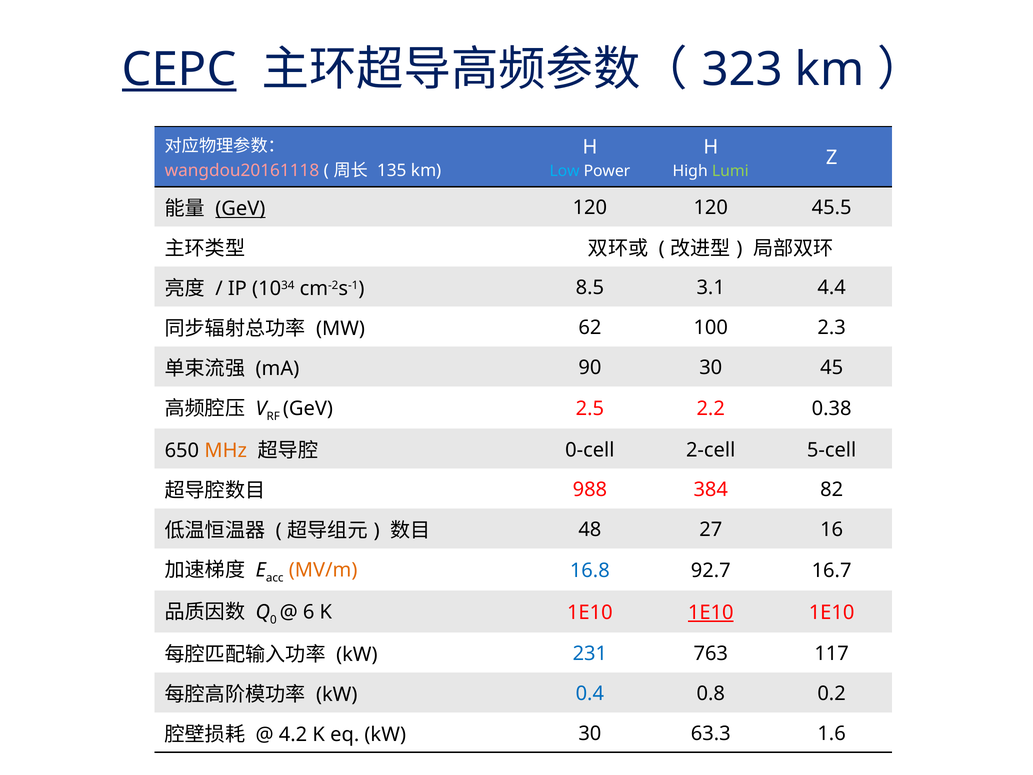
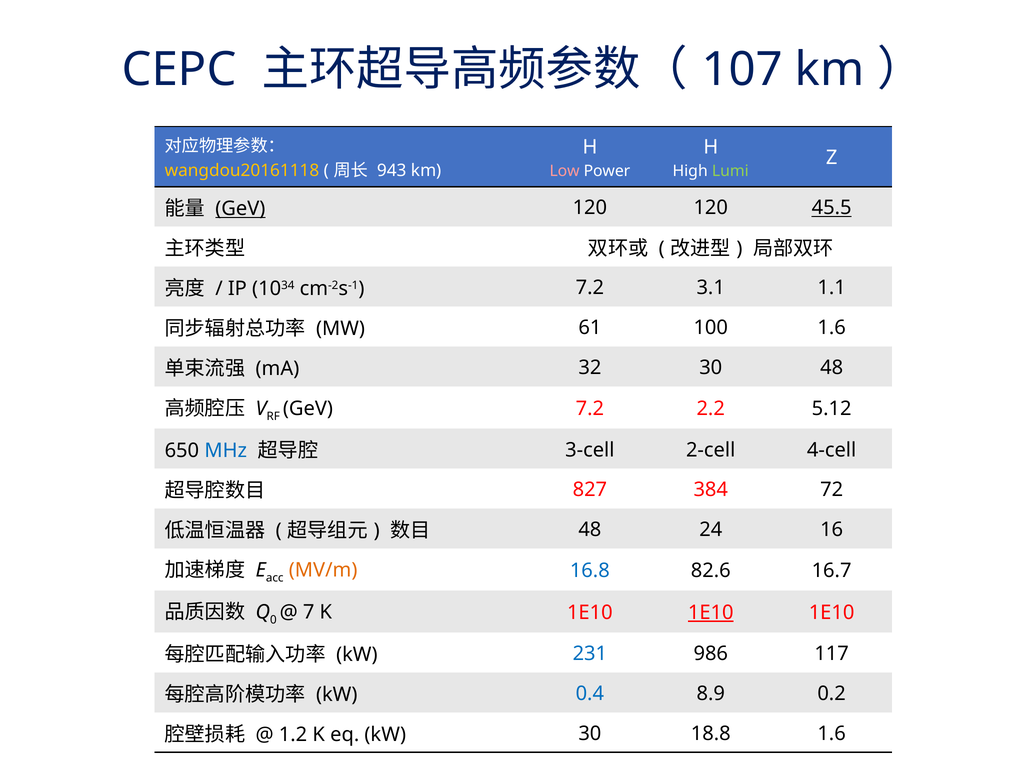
CEPC underline: present -> none (179, 70)
323: 323 -> 107 (742, 70)
wangdou20161118 colour: pink -> yellow (242, 171)
135: 135 -> 943 (392, 171)
Low colour: light blue -> pink (565, 171)
45.5 underline: none -> present (832, 208)
cm-2s-1 8.5: 8.5 -> 7.2 (590, 288)
4.4: 4.4 -> 1.1 (832, 288)
62: 62 -> 61 (590, 328)
100 2.3: 2.3 -> 1.6 (832, 328)
90: 90 -> 32 (590, 368)
30 45: 45 -> 48 (832, 368)
GeV 2.5: 2.5 -> 7.2 (590, 409)
0.38: 0.38 -> 5.12 (832, 409)
MHz colour: orange -> blue (226, 451)
0-cell: 0-cell -> 3-cell (590, 450)
5-cell: 5-cell -> 4-cell (832, 450)
988: 988 -> 827 (590, 490)
82: 82 -> 72 (832, 490)
27: 27 -> 24 (711, 529)
92.7: 92.7 -> 82.6 (711, 570)
6: 6 -> 7 (309, 612)
763: 763 -> 986 (711, 653)
0.8: 0.8 -> 8.9 (711, 693)
4.2: 4.2 -> 1.2 (293, 734)
63.3: 63.3 -> 18.8 (711, 733)
